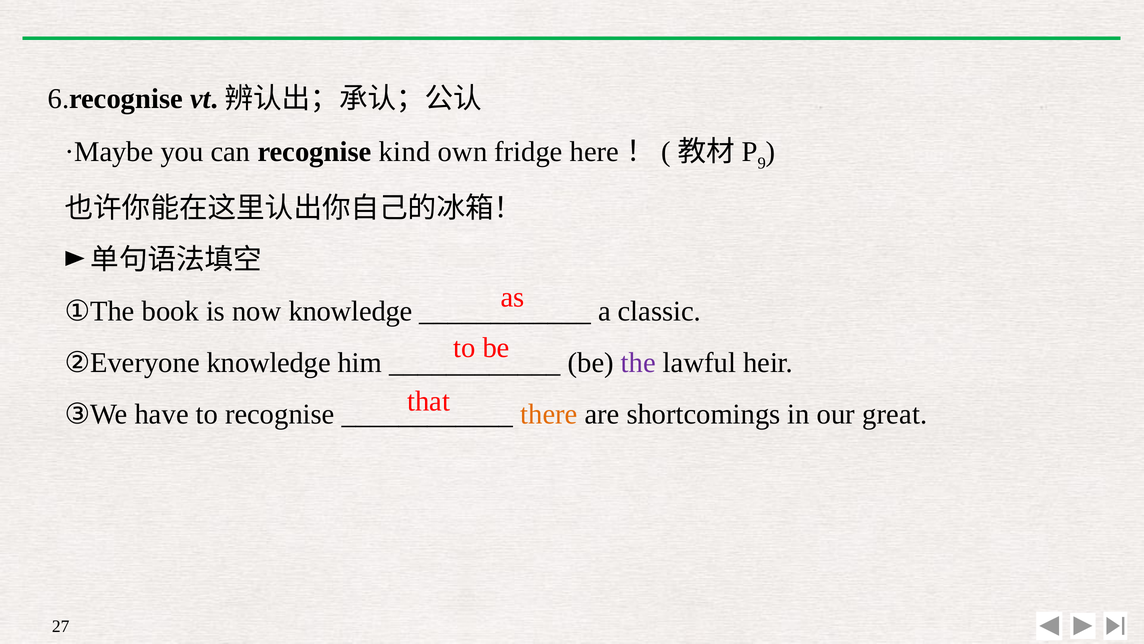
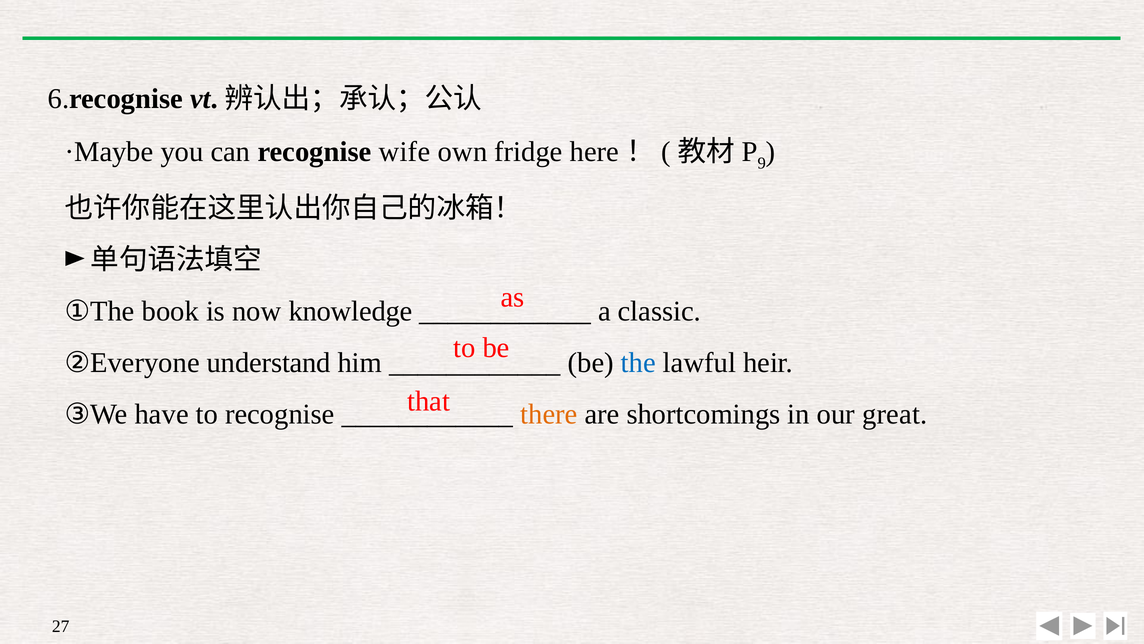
kind: kind -> wife (405, 152)
②Everyone knowledge: knowledge -> understand (269, 362)
the colour: purple -> blue (638, 362)
